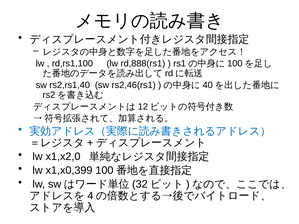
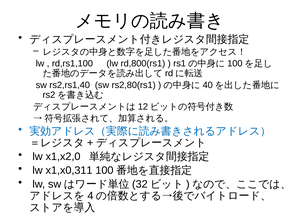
rd,888(rs1: rd,888(rs1 -> rd,800(rs1 (143, 64)
rs2,46(rs1: rs2,46(rs1 -> rs2,80(rs1 (134, 85)
x1,x0,399: x1,x0,399 -> x1,x0,311 (69, 171)
